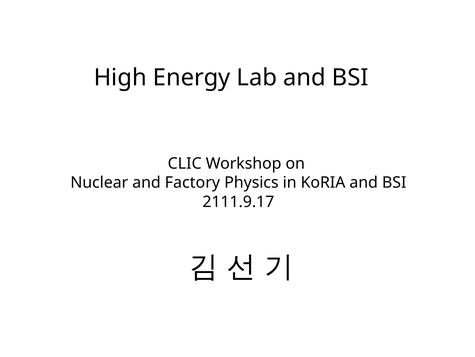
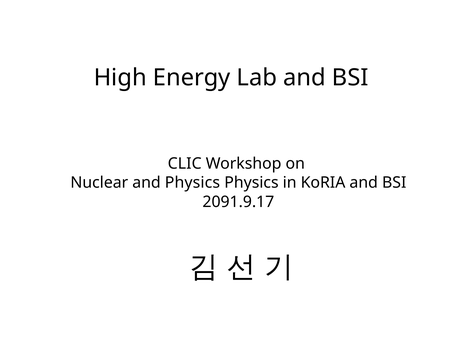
and Factory: Factory -> Physics (192, 182)
2111.9.17: 2111.9.17 -> 2091.9.17 (238, 201)
